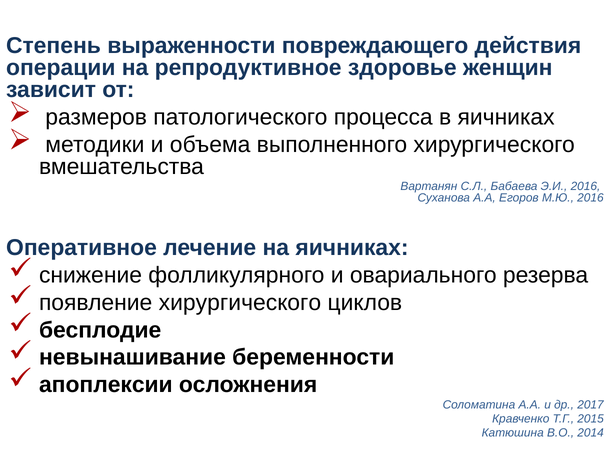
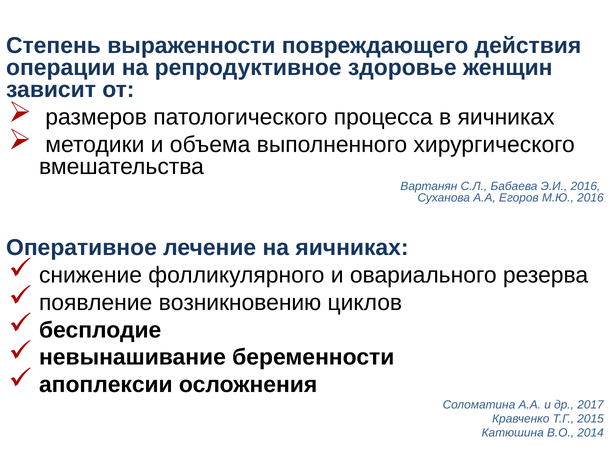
появление хирургического: хирургического -> возникновению (240, 302)
